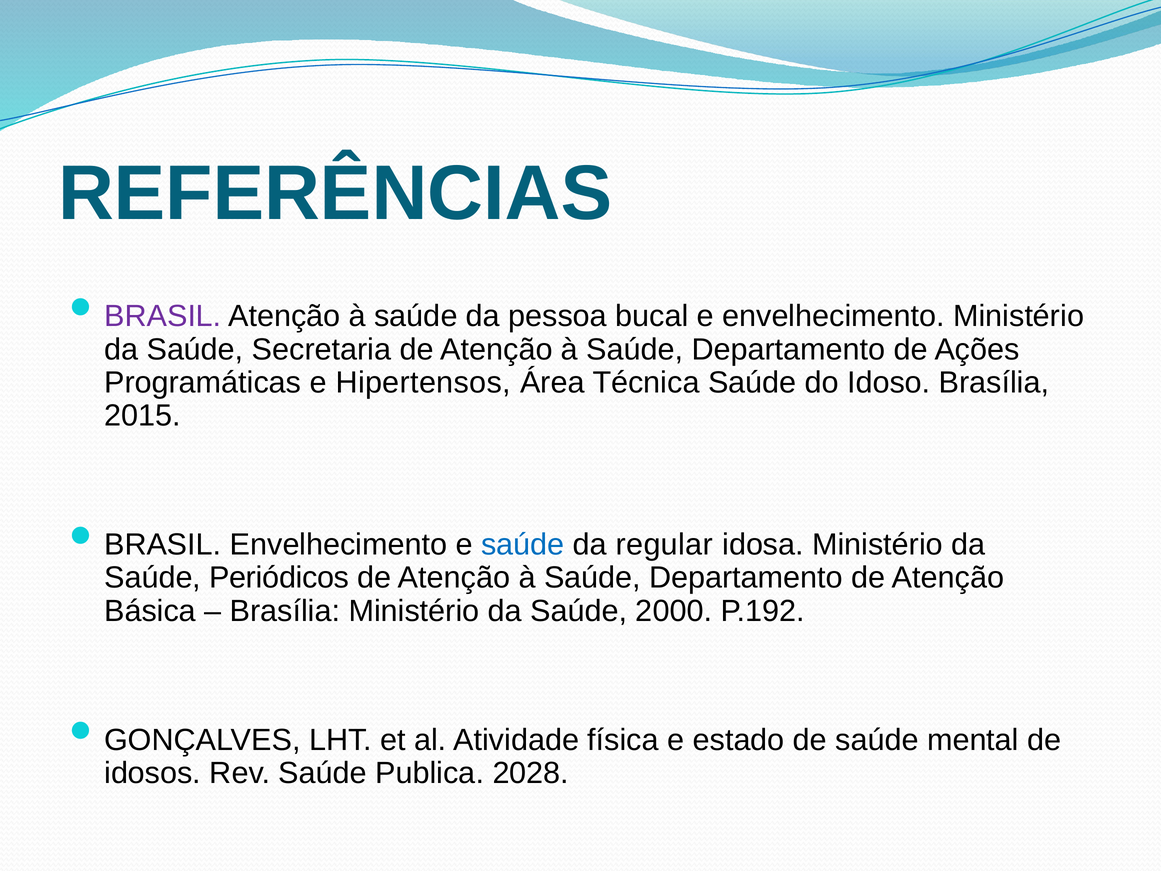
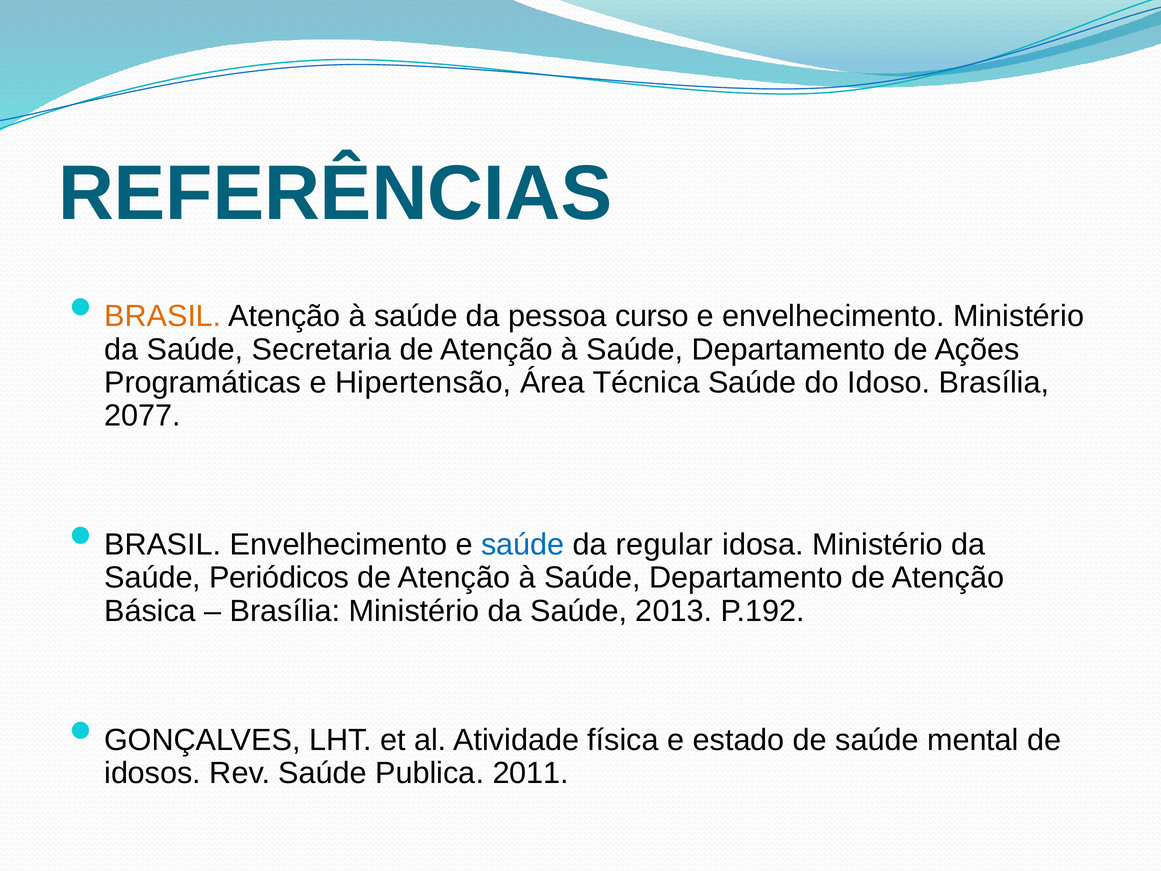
BRASIL colour: purple -> orange (163, 316)
bucal: bucal -> curso (652, 316)
Hipertensos: Hipertensos -> Hipertensão (423, 382)
2015: 2015 -> 2077 (143, 415)
2000: 2000 -> 2013 (674, 611)
2028: 2028 -> 2011 (531, 773)
